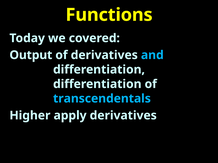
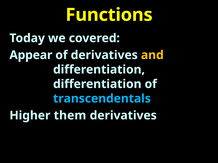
Output: Output -> Appear (31, 55)
and colour: light blue -> yellow (152, 55)
apply: apply -> them (70, 116)
